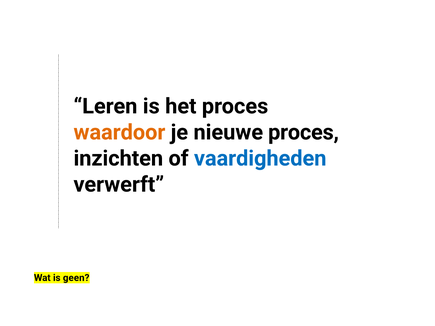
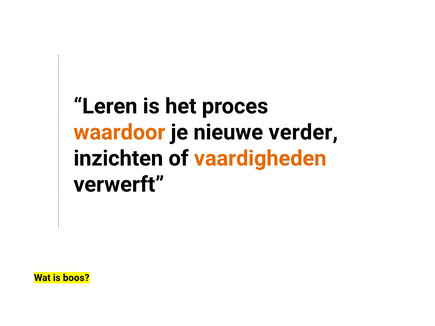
nieuwe proces: proces -> verder (303, 132)
vaardigheden colour: blue -> orange (260, 158)
geen: geen -> boos (76, 278)
